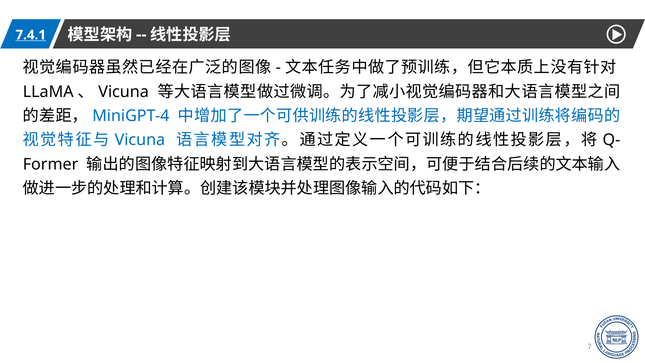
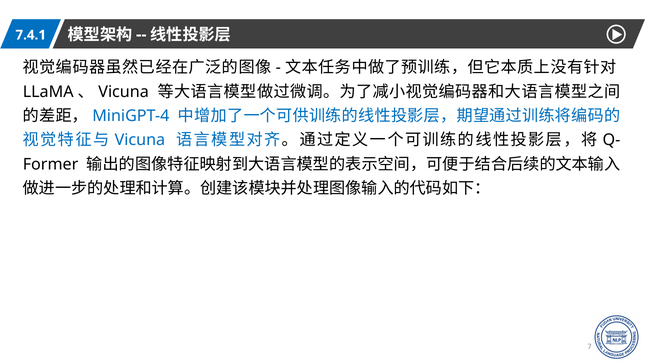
7.4.1 underline: present -> none (31, 35)
